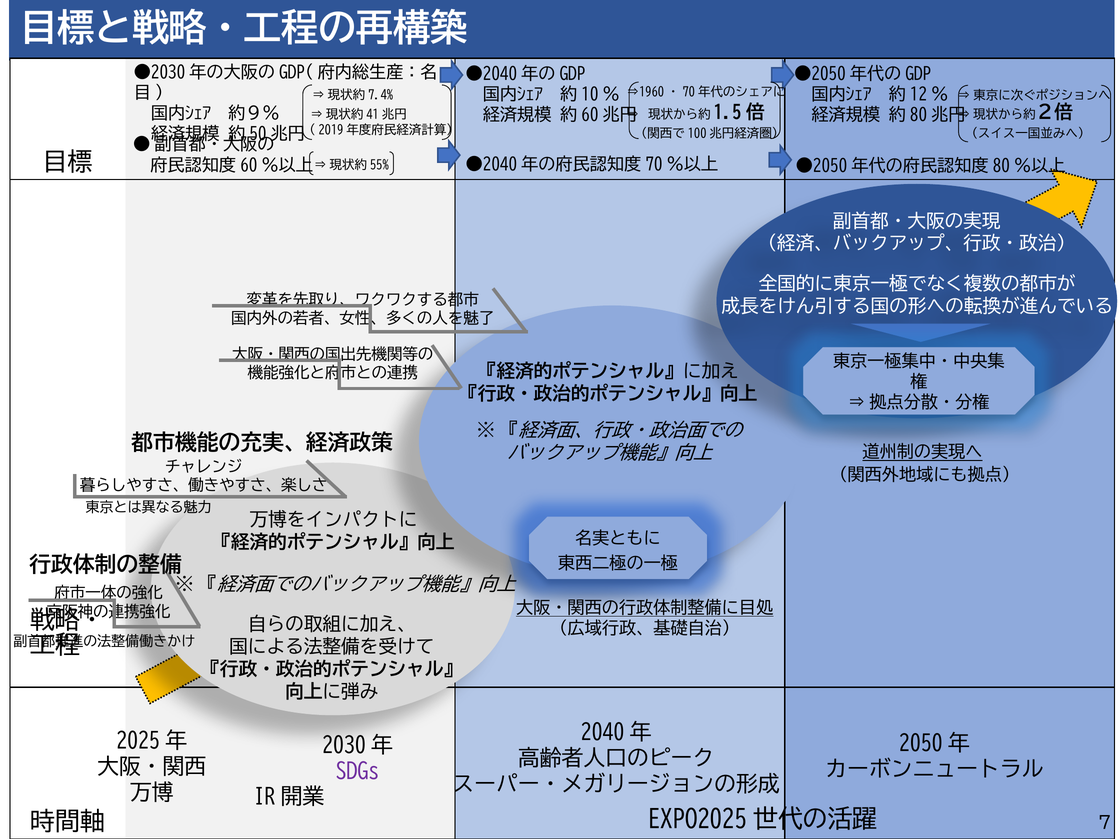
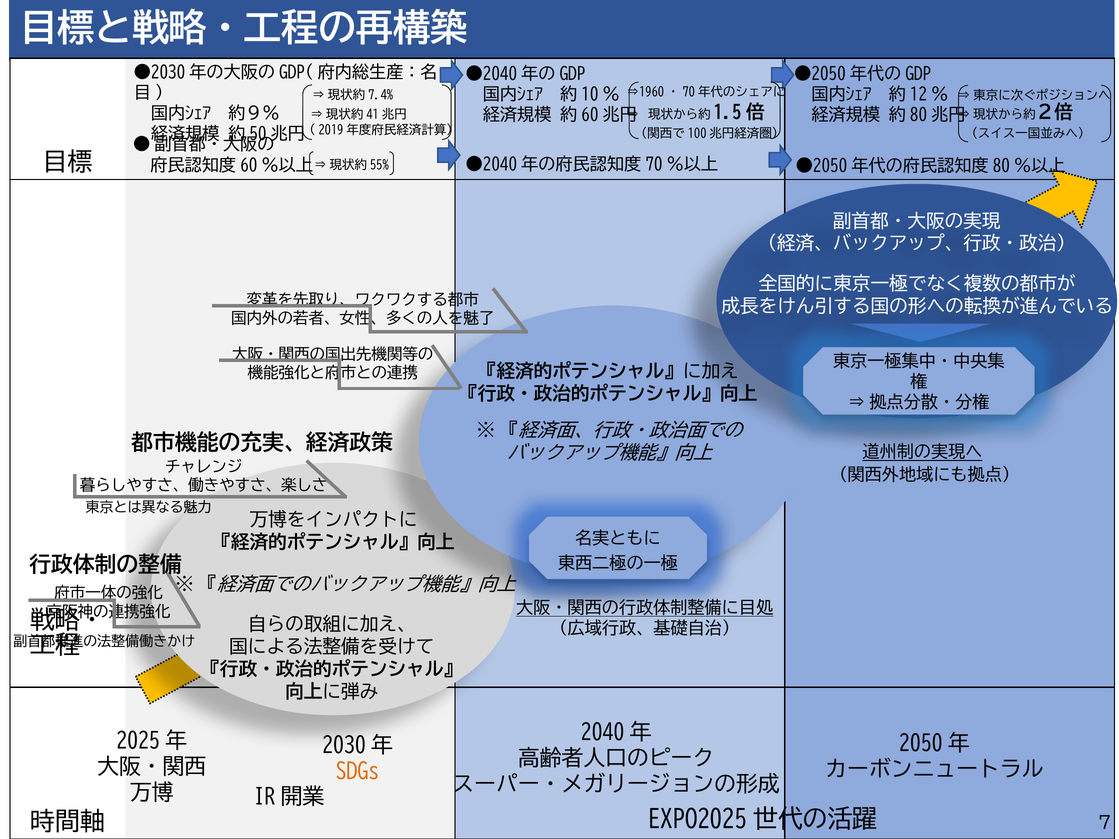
SDGs colour: purple -> orange (357, 772)
